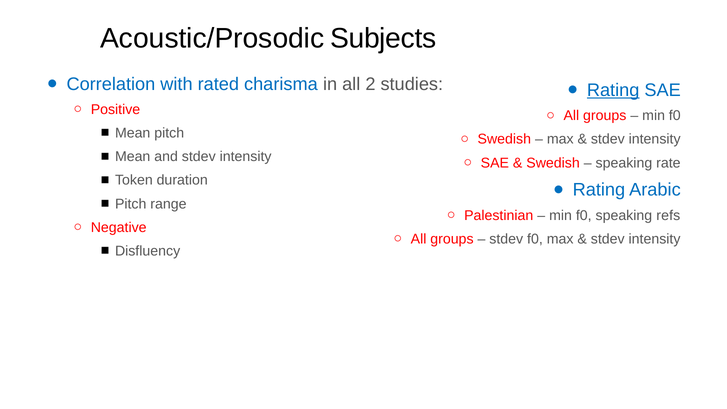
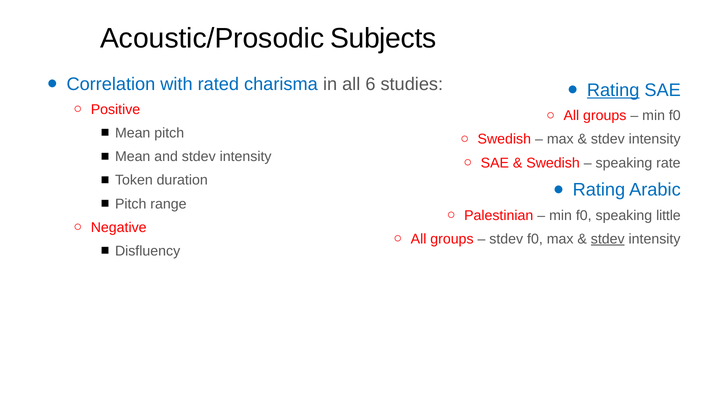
2: 2 -> 6 (370, 84)
refs: refs -> little (668, 215)
stdev underline: none -> present (608, 239)
